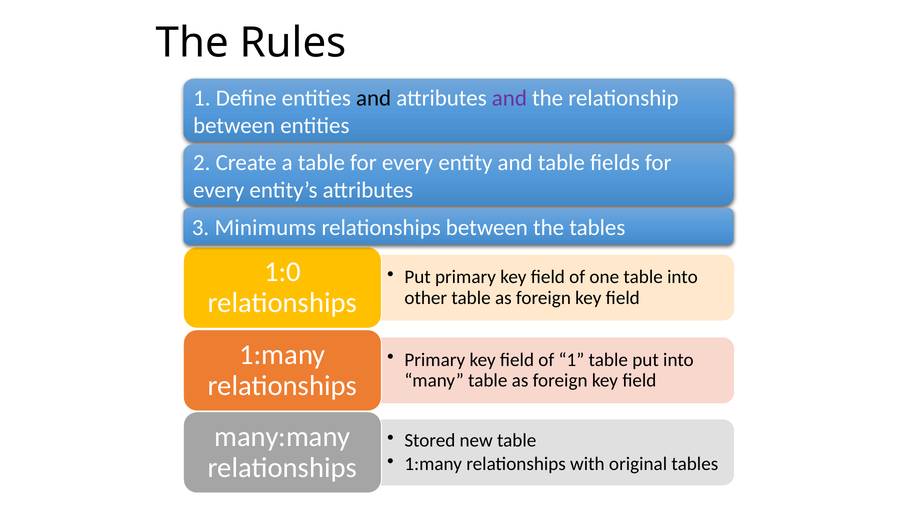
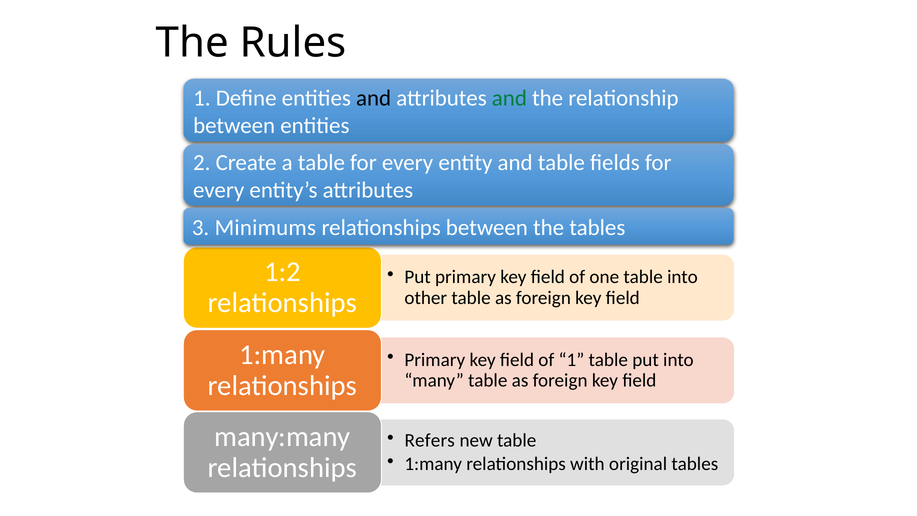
and colour: purple -> green (509, 98)
1:0: 1:0 -> 1:2 (282, 272)
Stored: Stored -> Refers (430, 440)
